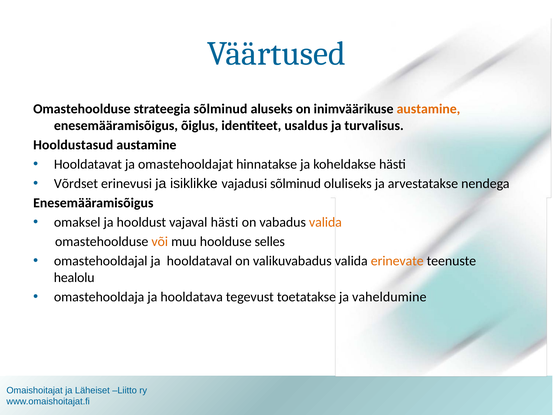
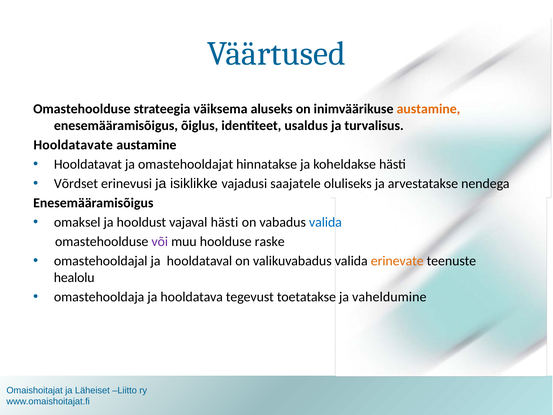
strateegia sõlminud: sõlminud -> väiksema (220, 109)
Hooldustasud: Hooldustasud -> Hooldatavate (73, 145)
vajadusi sõlminud: sõlminud -> saajatele (295, 183)
valida colour: orange -> blue (325, 222)
või colour: orange -> purple (160, 242)
selles: selles -> raske (270, 242)
